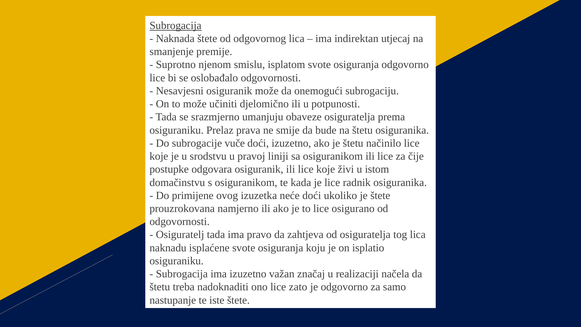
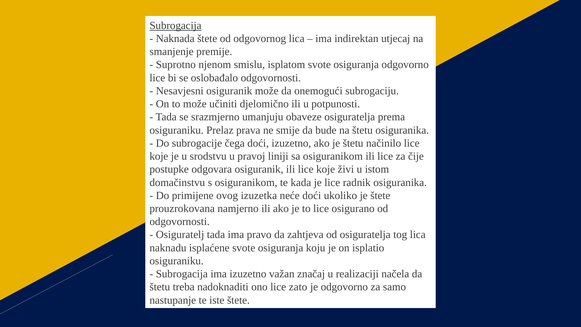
vuče: vuče -> čega (235, 143)
